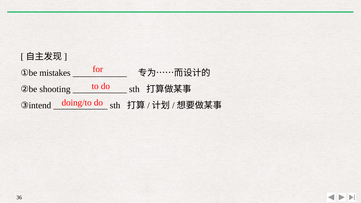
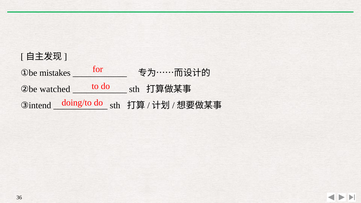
shooting: shooting -> watched (55, 89)
